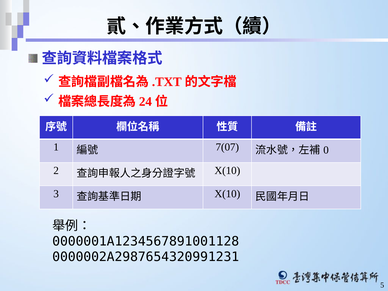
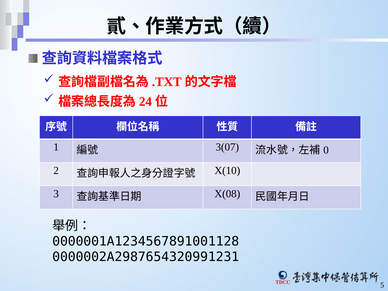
7(07: 7(07 -> 3(07 (227, 147)
X(10: X(10 -> X(08 (227, 194)
